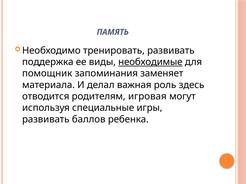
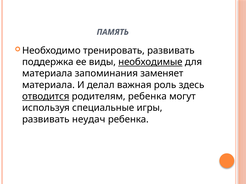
помощник: помощник -> материала (47, 74)
отводится underline: none -> present (46, 97)
родителям игровая: игровая -> ребенка (147, 97)
баллов: баллов -> неудач (89, 120)
